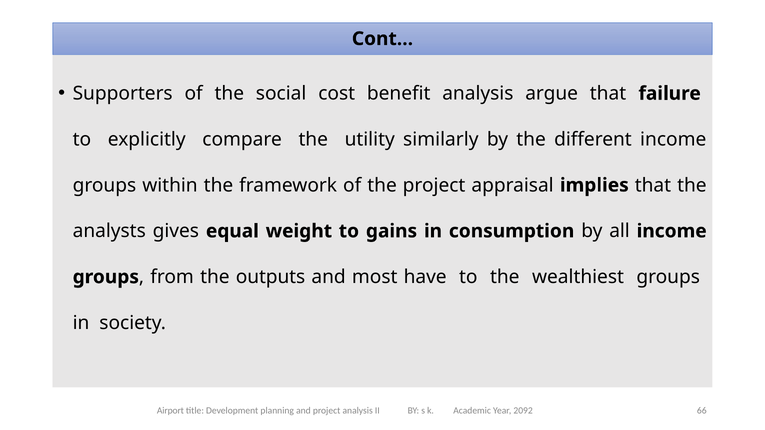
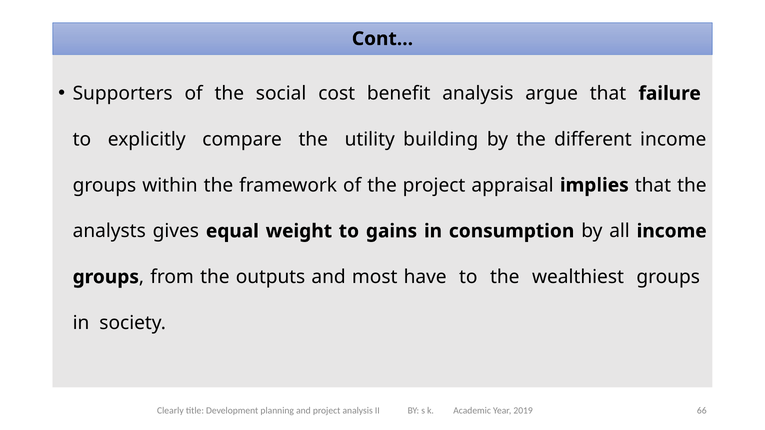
similarly: similarly -> building (441, 139)
Airport: Airport -> Clearly (170, 411)
2092: 2092 -> 2019 (523, 411)
